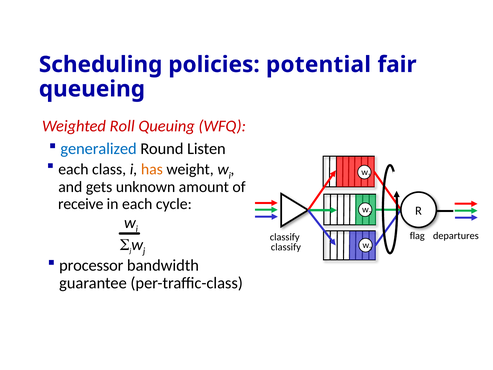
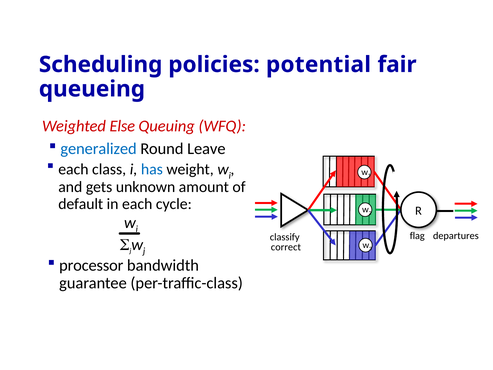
Roll: Roll -> Else (122, 126)
Listen: Listen -> Leave (206, 149)
has colour: orange -> blue (152, 169)
receive: receive -> default (81, 204)
classify: classify -> correct (286, 247)
